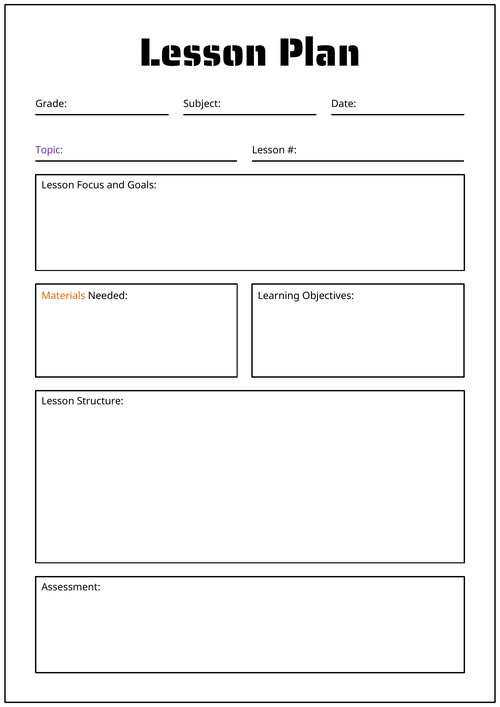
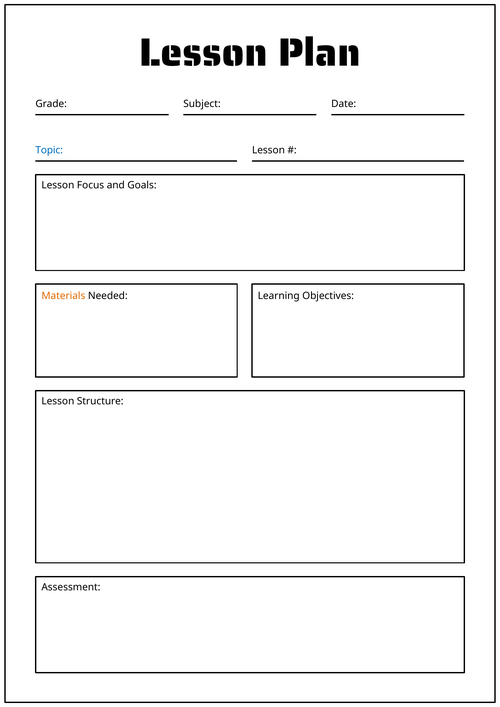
Topic colour: purple -> blue (49, 150)
